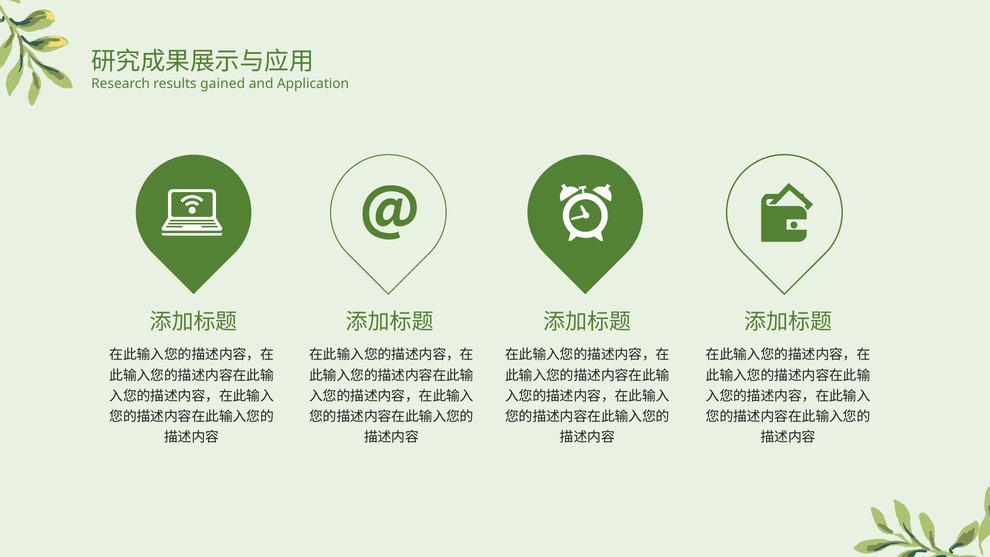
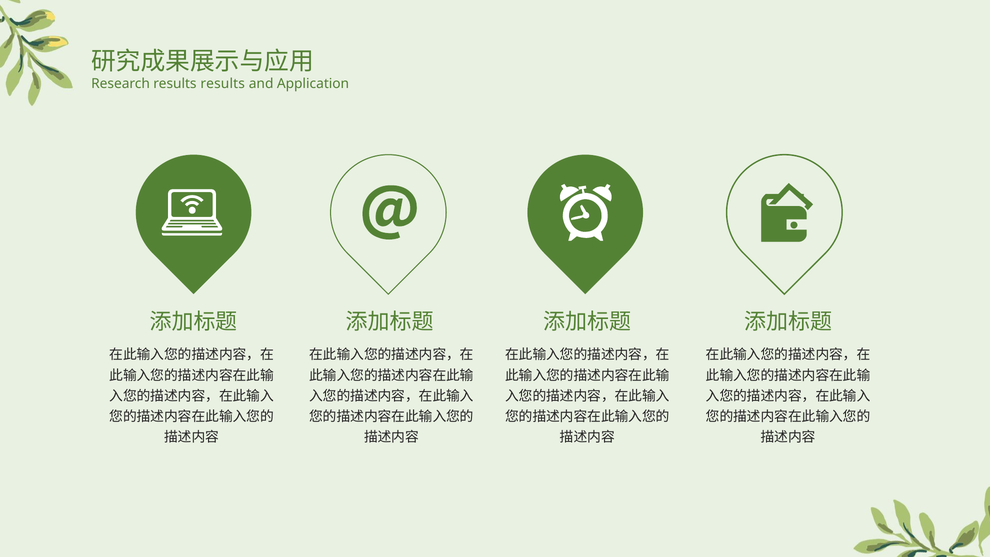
results gained: gained -> results (223, 84)
